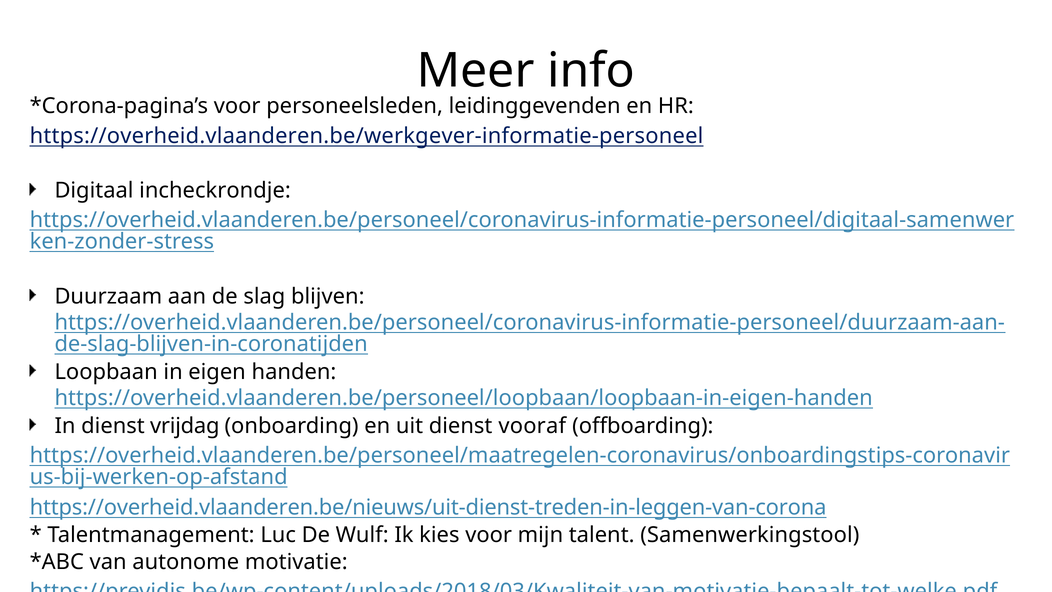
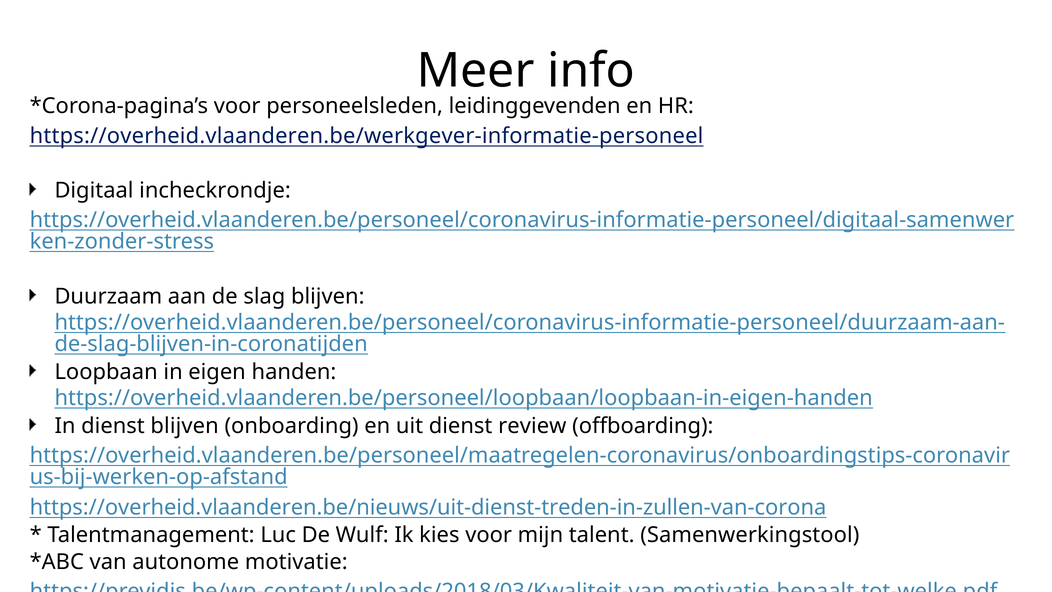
dienst vrijdag: vrijdag -> blijven (185, 426)
vooraf: vooraf -> review (532, 426)
https://overheid.vlaanderen.be/nieuws/uit-dienst-treden-in-leggen-van-corona: https://overheid.vlaanderen.be/nieuws/uit-dienst-treden-in-leggen-van-corona -> https://overheid.vlaanderen.be/nieuws/uit-dienst-treden-in-zullen-van-corona (428, 507)
